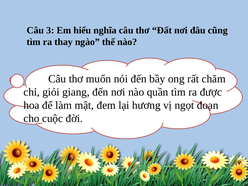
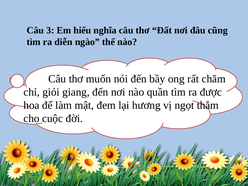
thay: thay -> diễn (64, 42)
đoạn: đoạn -> thẳm (208, 105)
